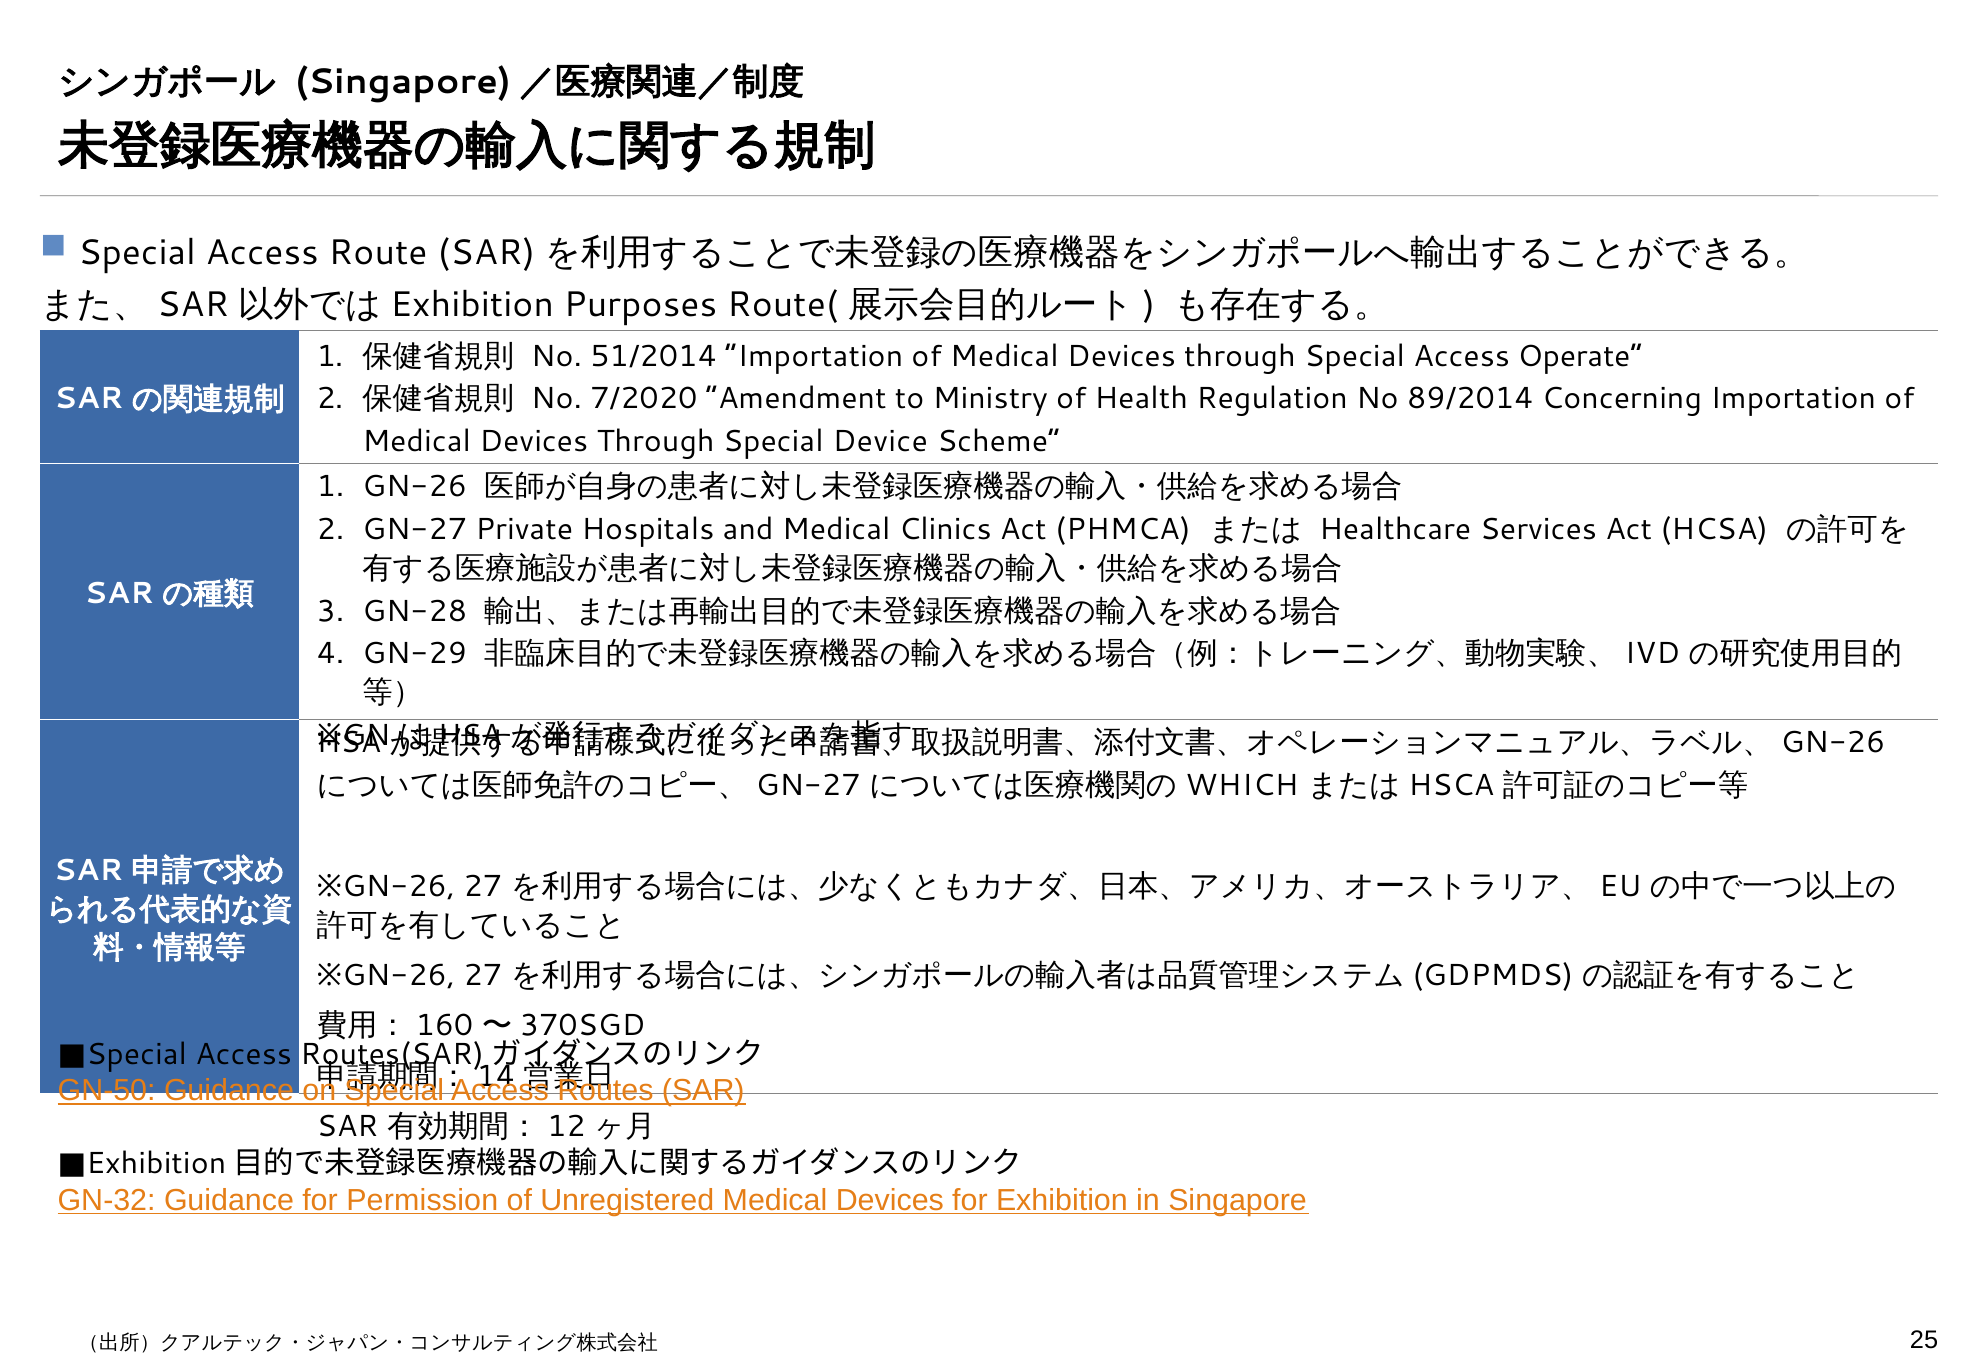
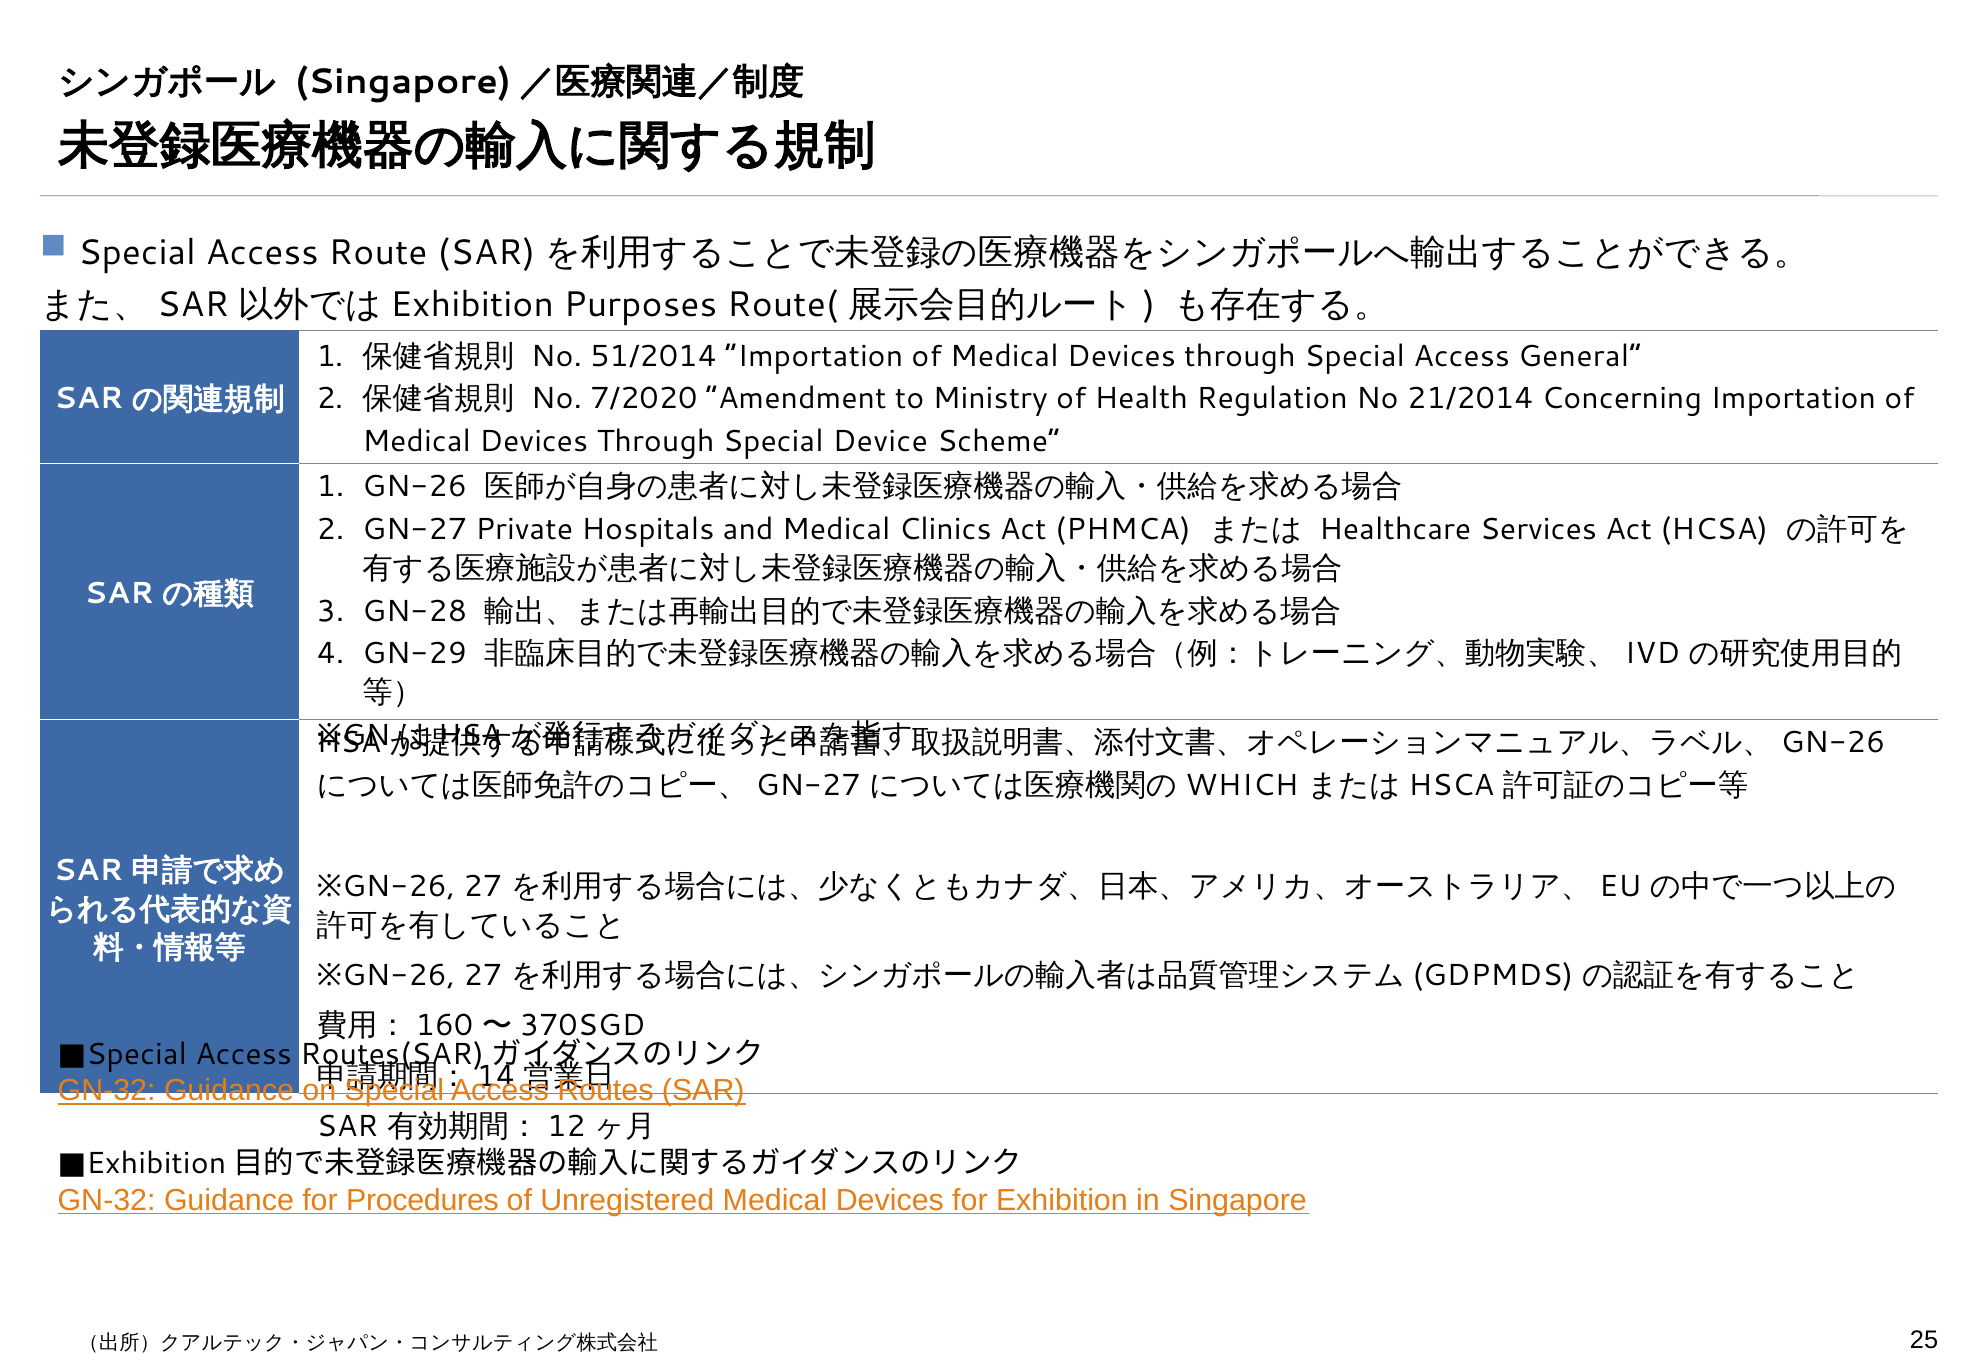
Operate: Operate -> General (1580, 356)
89/2014: 89/2014 -> 21/2014 (1470, 399)
GN-50: GN-50 -> GN-32 (107, 1091)
Permission: Permission -> Procedures (422, 1201)
